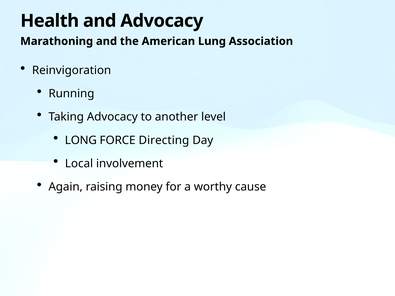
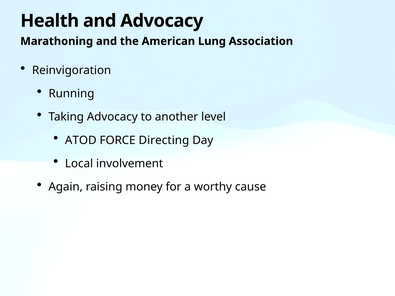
LONG: LONG -> ATOD (81, 140)
